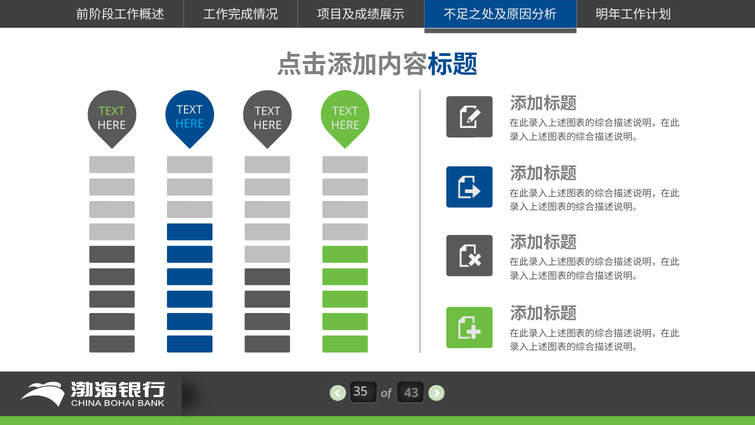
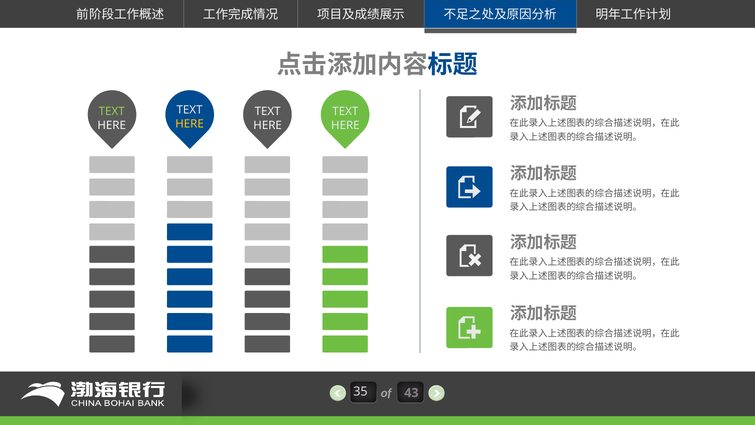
HERE colour: light blue -> yellow (190, 124)
